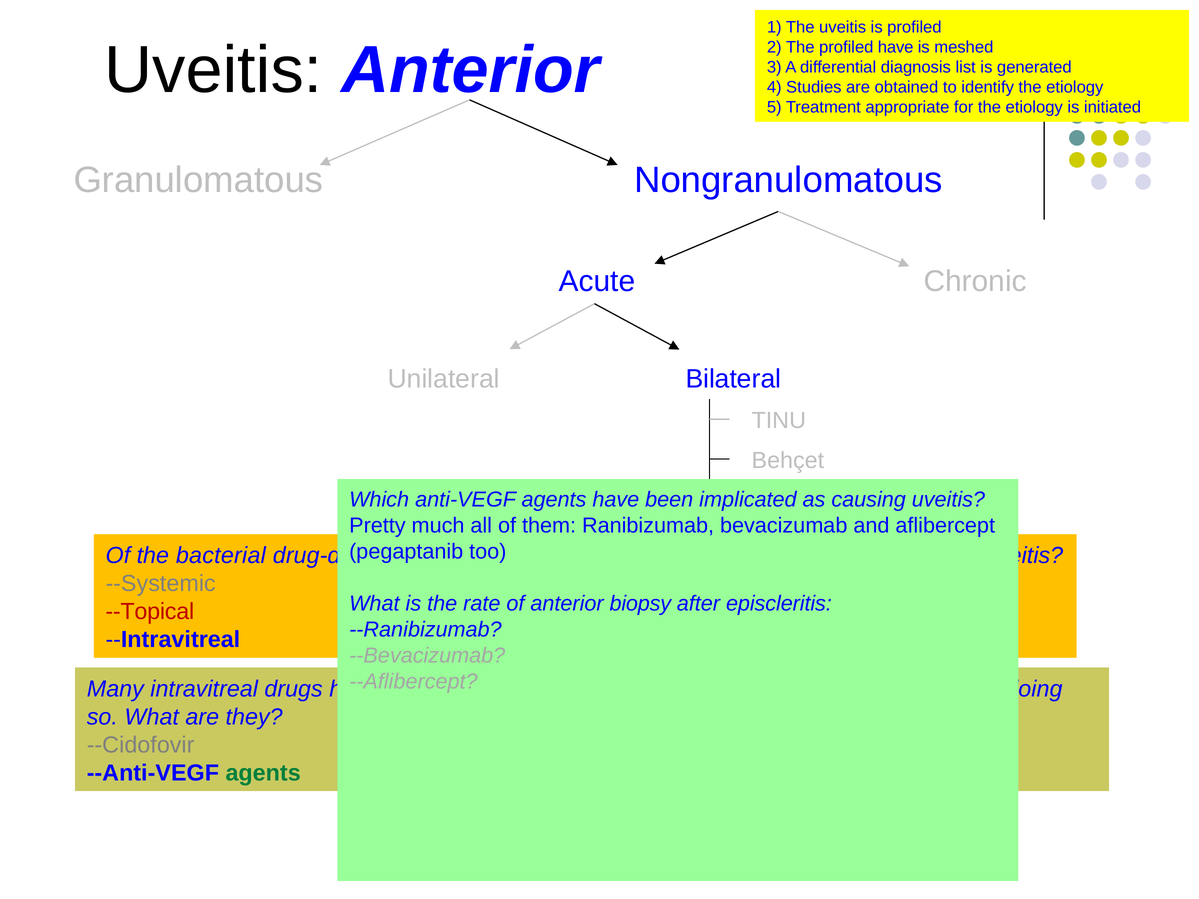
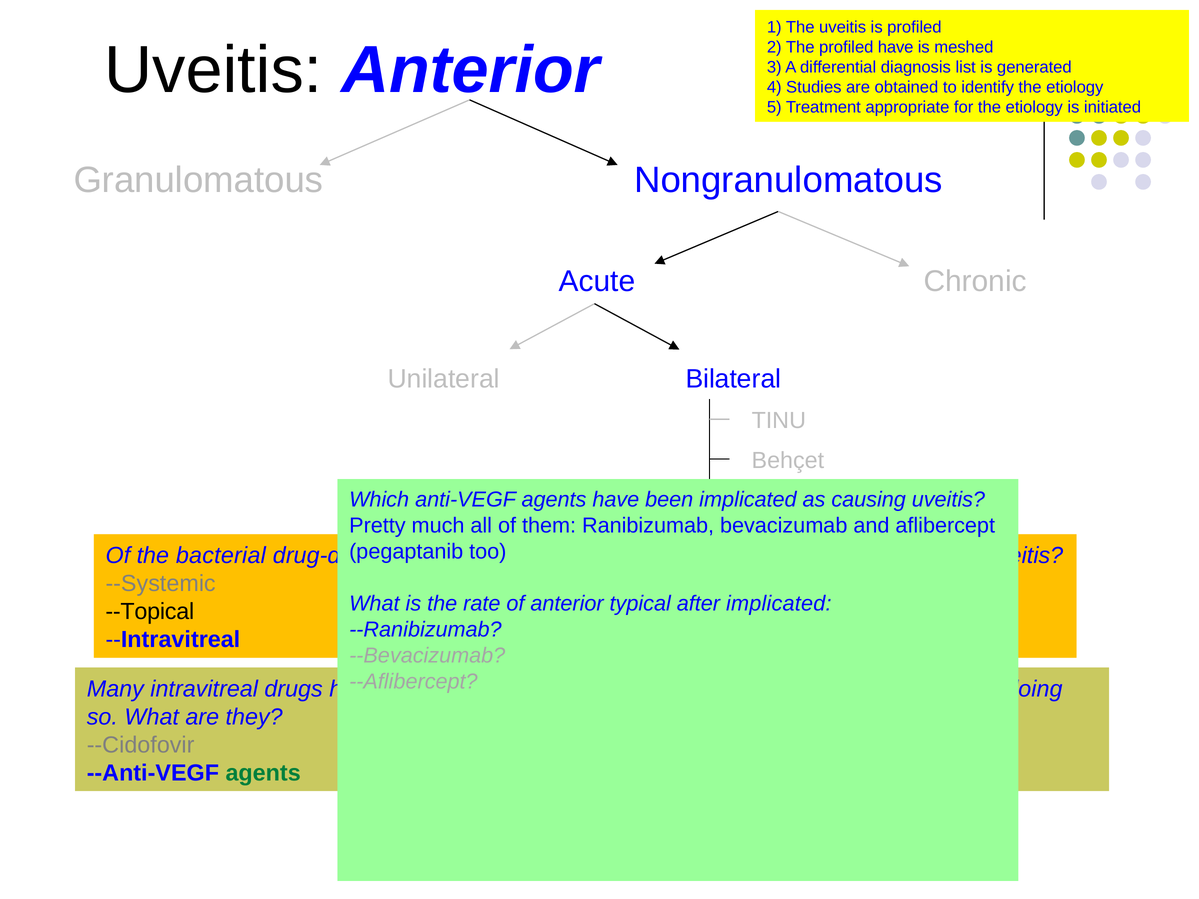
biopsy: biopsy -> typical (640, 604)
after episcleritis: episcleritis -> implicated (779, 604)
--Topical colour: red -> black (150, 612)
